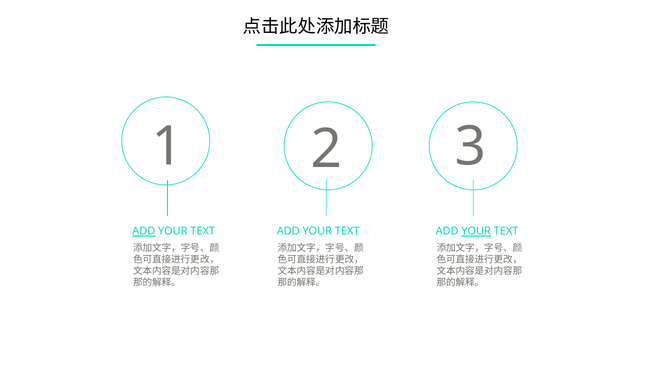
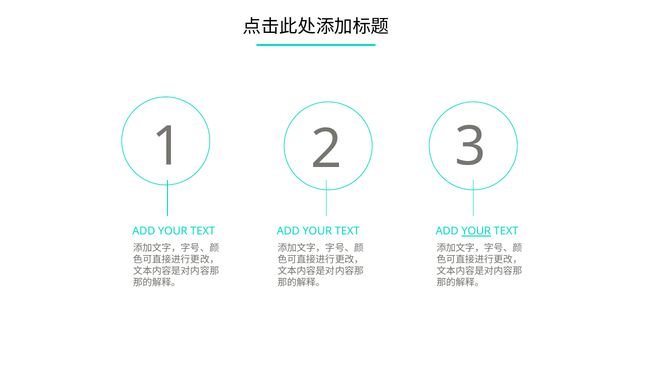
ADD underline: present -> none (144, 231)
